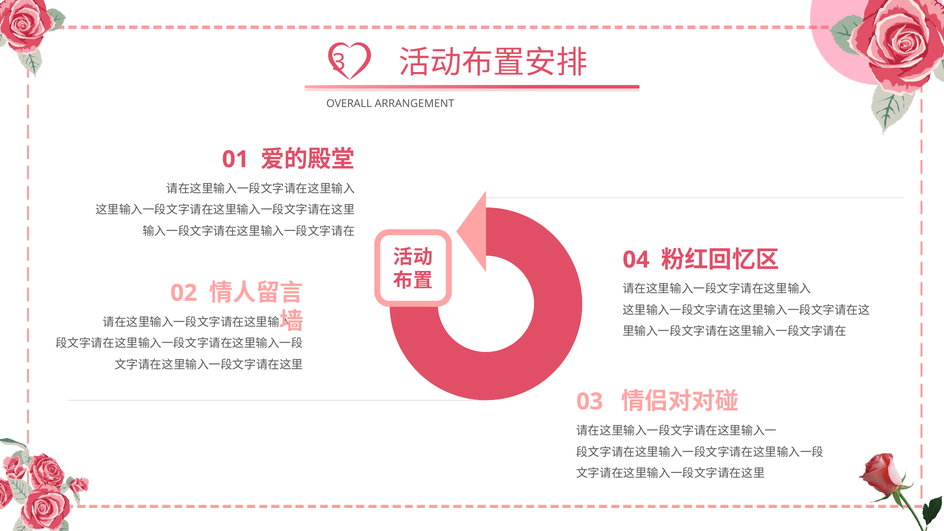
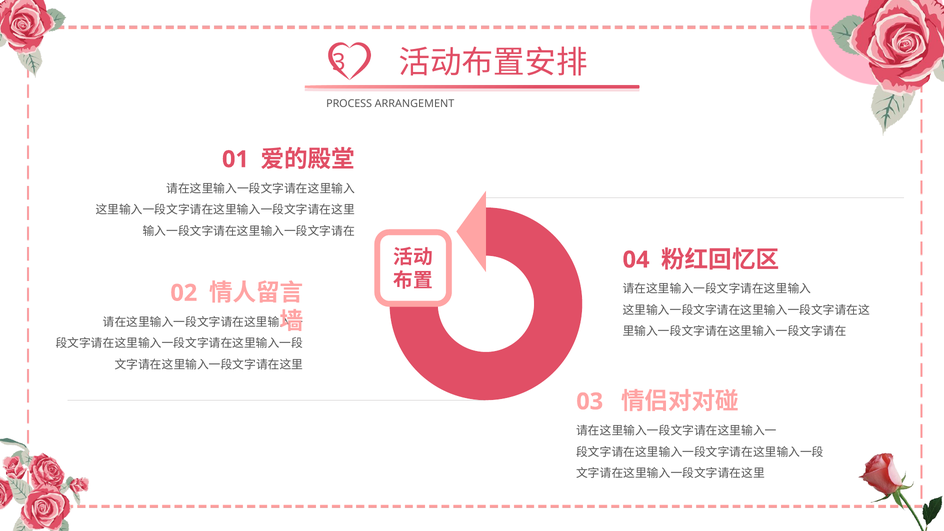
OVERALL: OVERALL -> PROCESS (349, 104)
